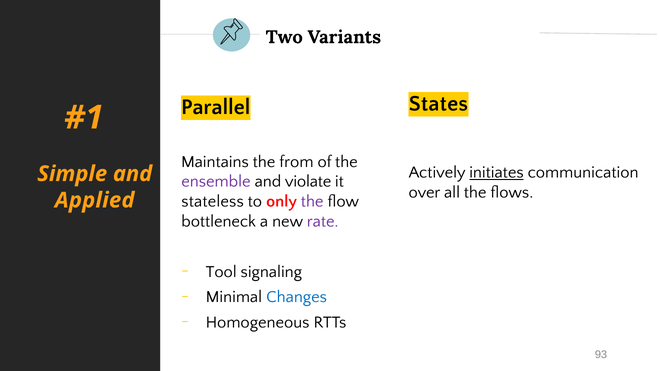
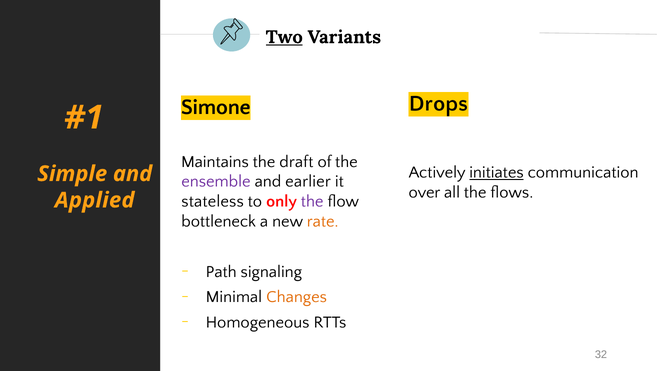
Two underline: none -> present (284, 37)
States: States -> Drops (438, 103)
Parallel: Parallel -> Simone (216, 107)
from: from -> draft (296, 162)
violate: violate -> earlier (308, 181)
rate colour: purple -> orange (323, 221)
Tool: Tool -> Path (221, 271)
Changes colour: blue -> orange (297, 297)
93: 93 -> 32 (601, 354)
